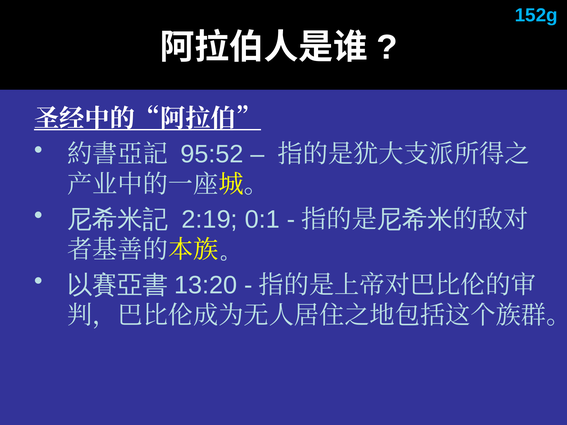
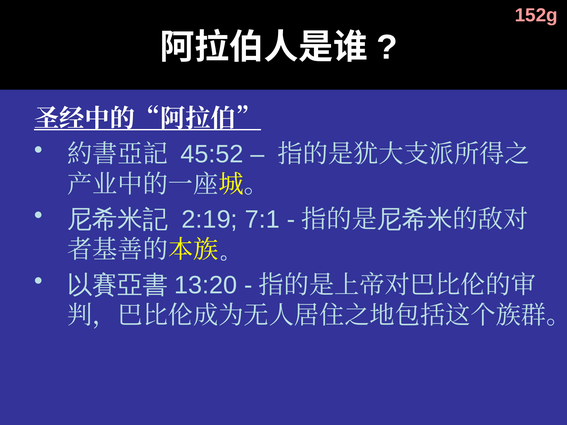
152g colour: light blue -> pink (536, 15)
95:52: 95:52 -> 45:52 (212, 154)
0:1: 0:1 -> 7:1 (262, 220)
